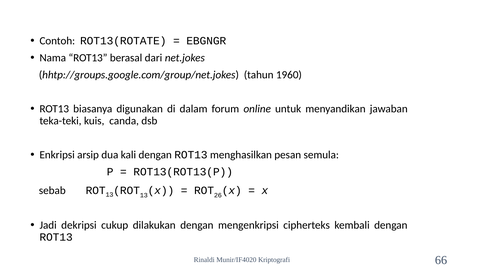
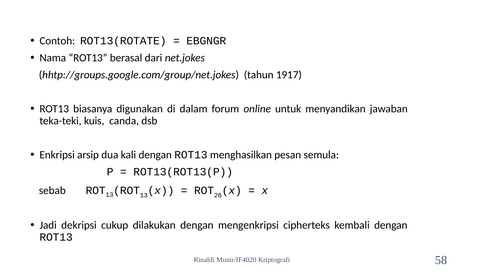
1960: 1960 -> 1917 (289, 75)
66: 66 -> 58 (441, 260)
